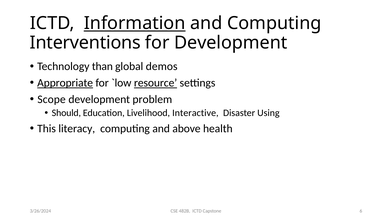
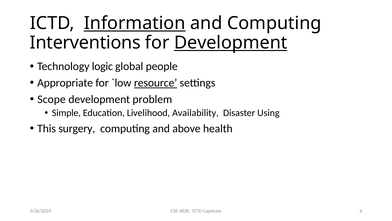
Development underline: none -> present (231, 43)
than: than -> logic (102, 66)
demos: demos -> people (162, 66)
Appropriate underline: present -> none (65, 83)
Should: Should -> Simple (66, 113)
Interactive: Interactive -> Availability (195, 113)
literacy: literacy -> surgery (77, 128)
